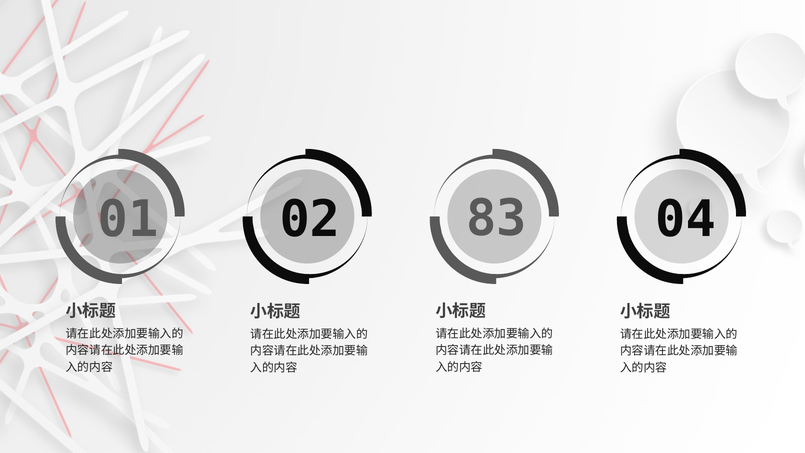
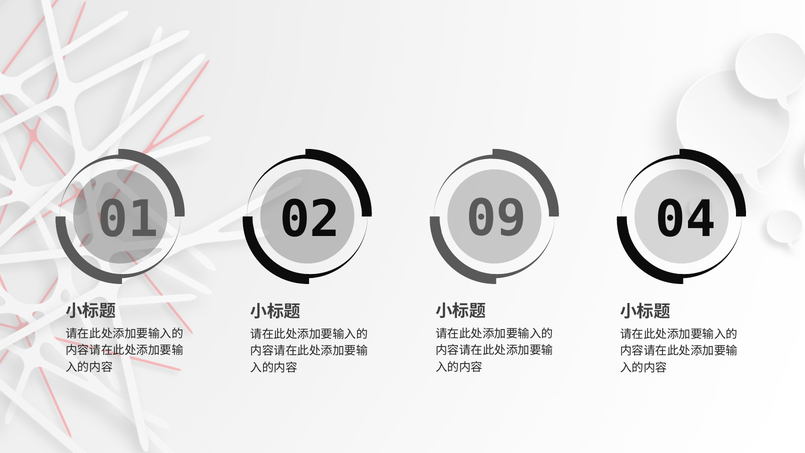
83: 83 -> 09 (496, 219)
